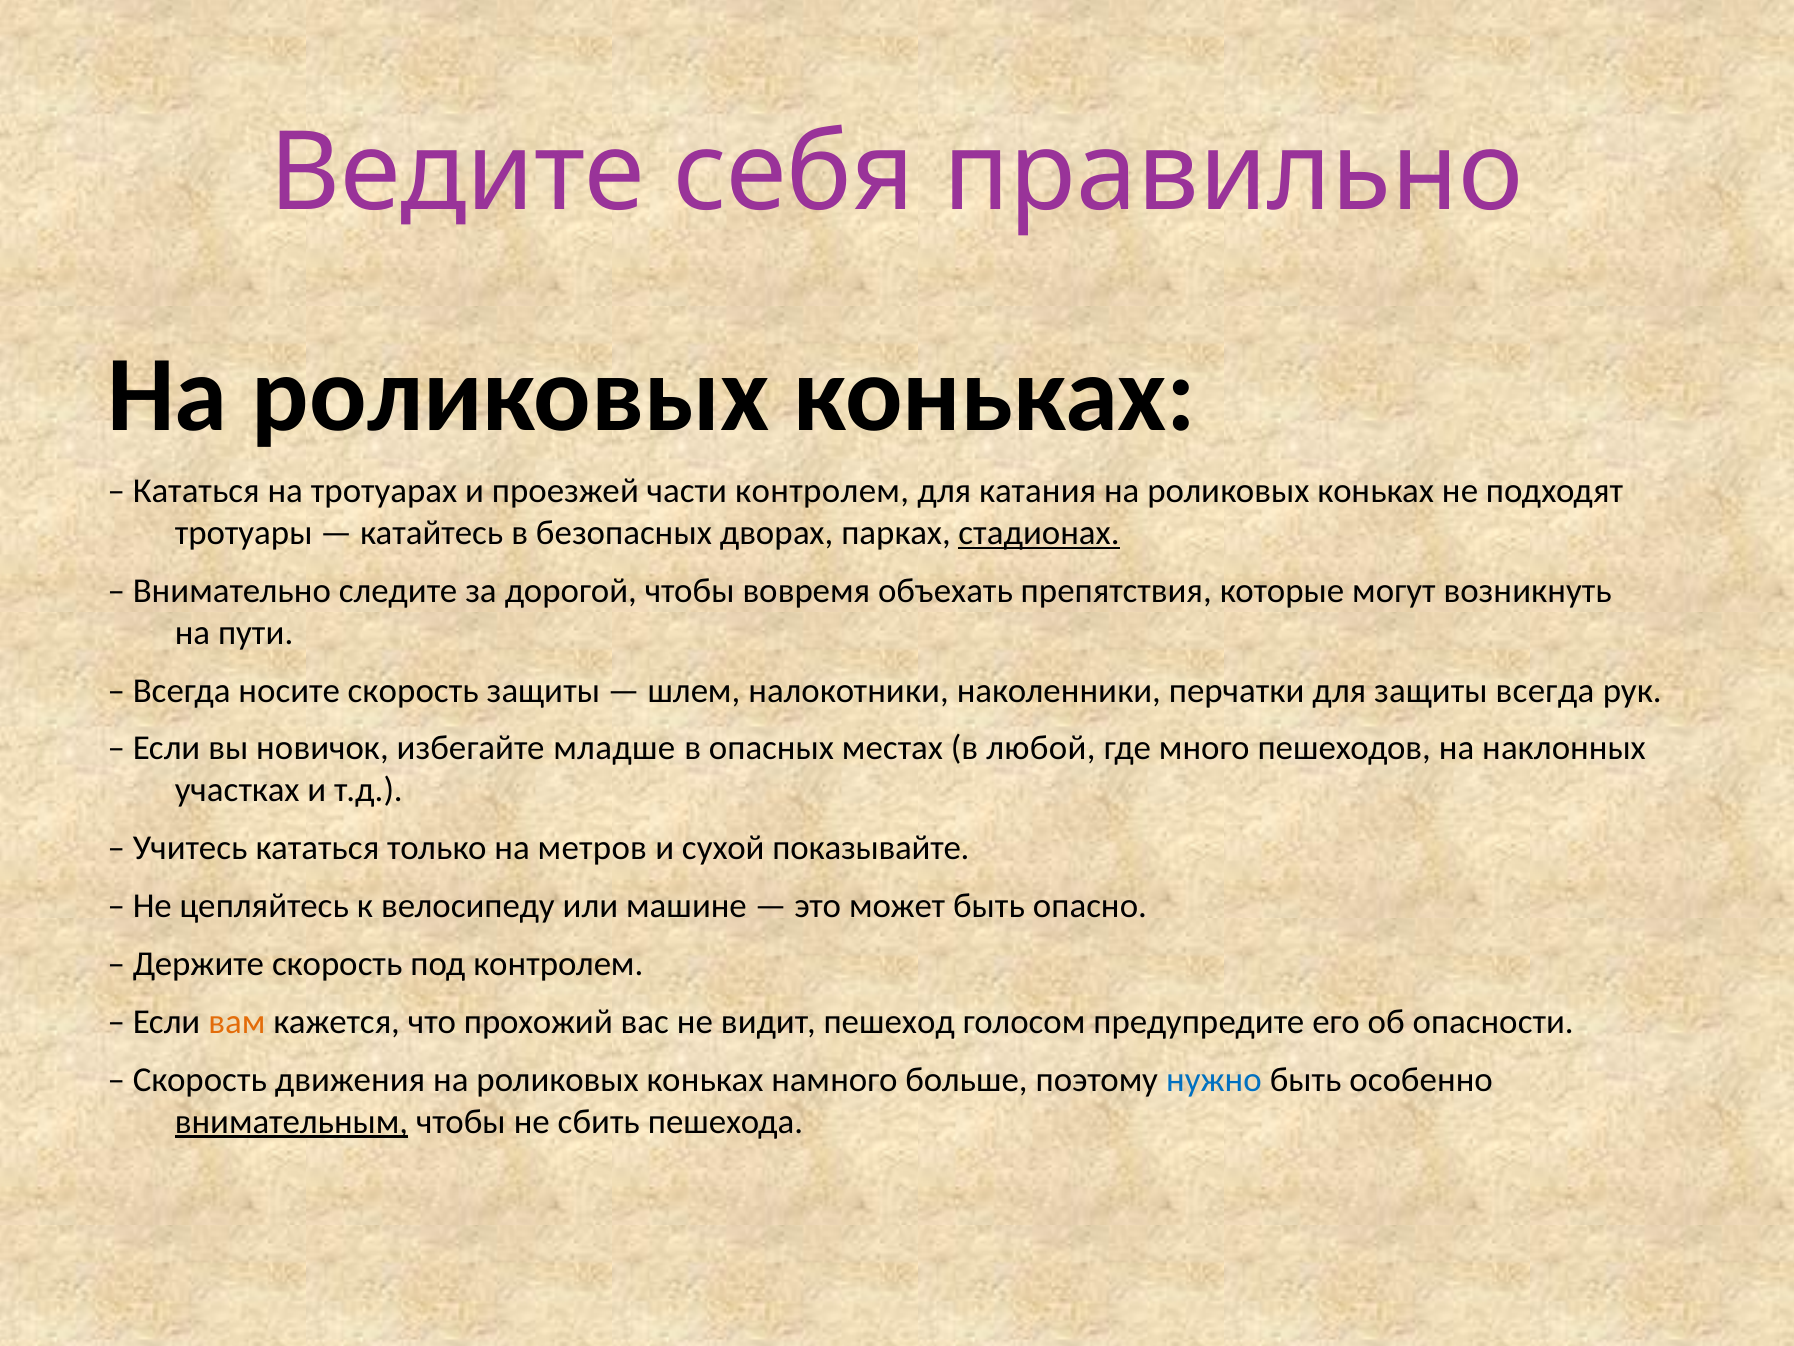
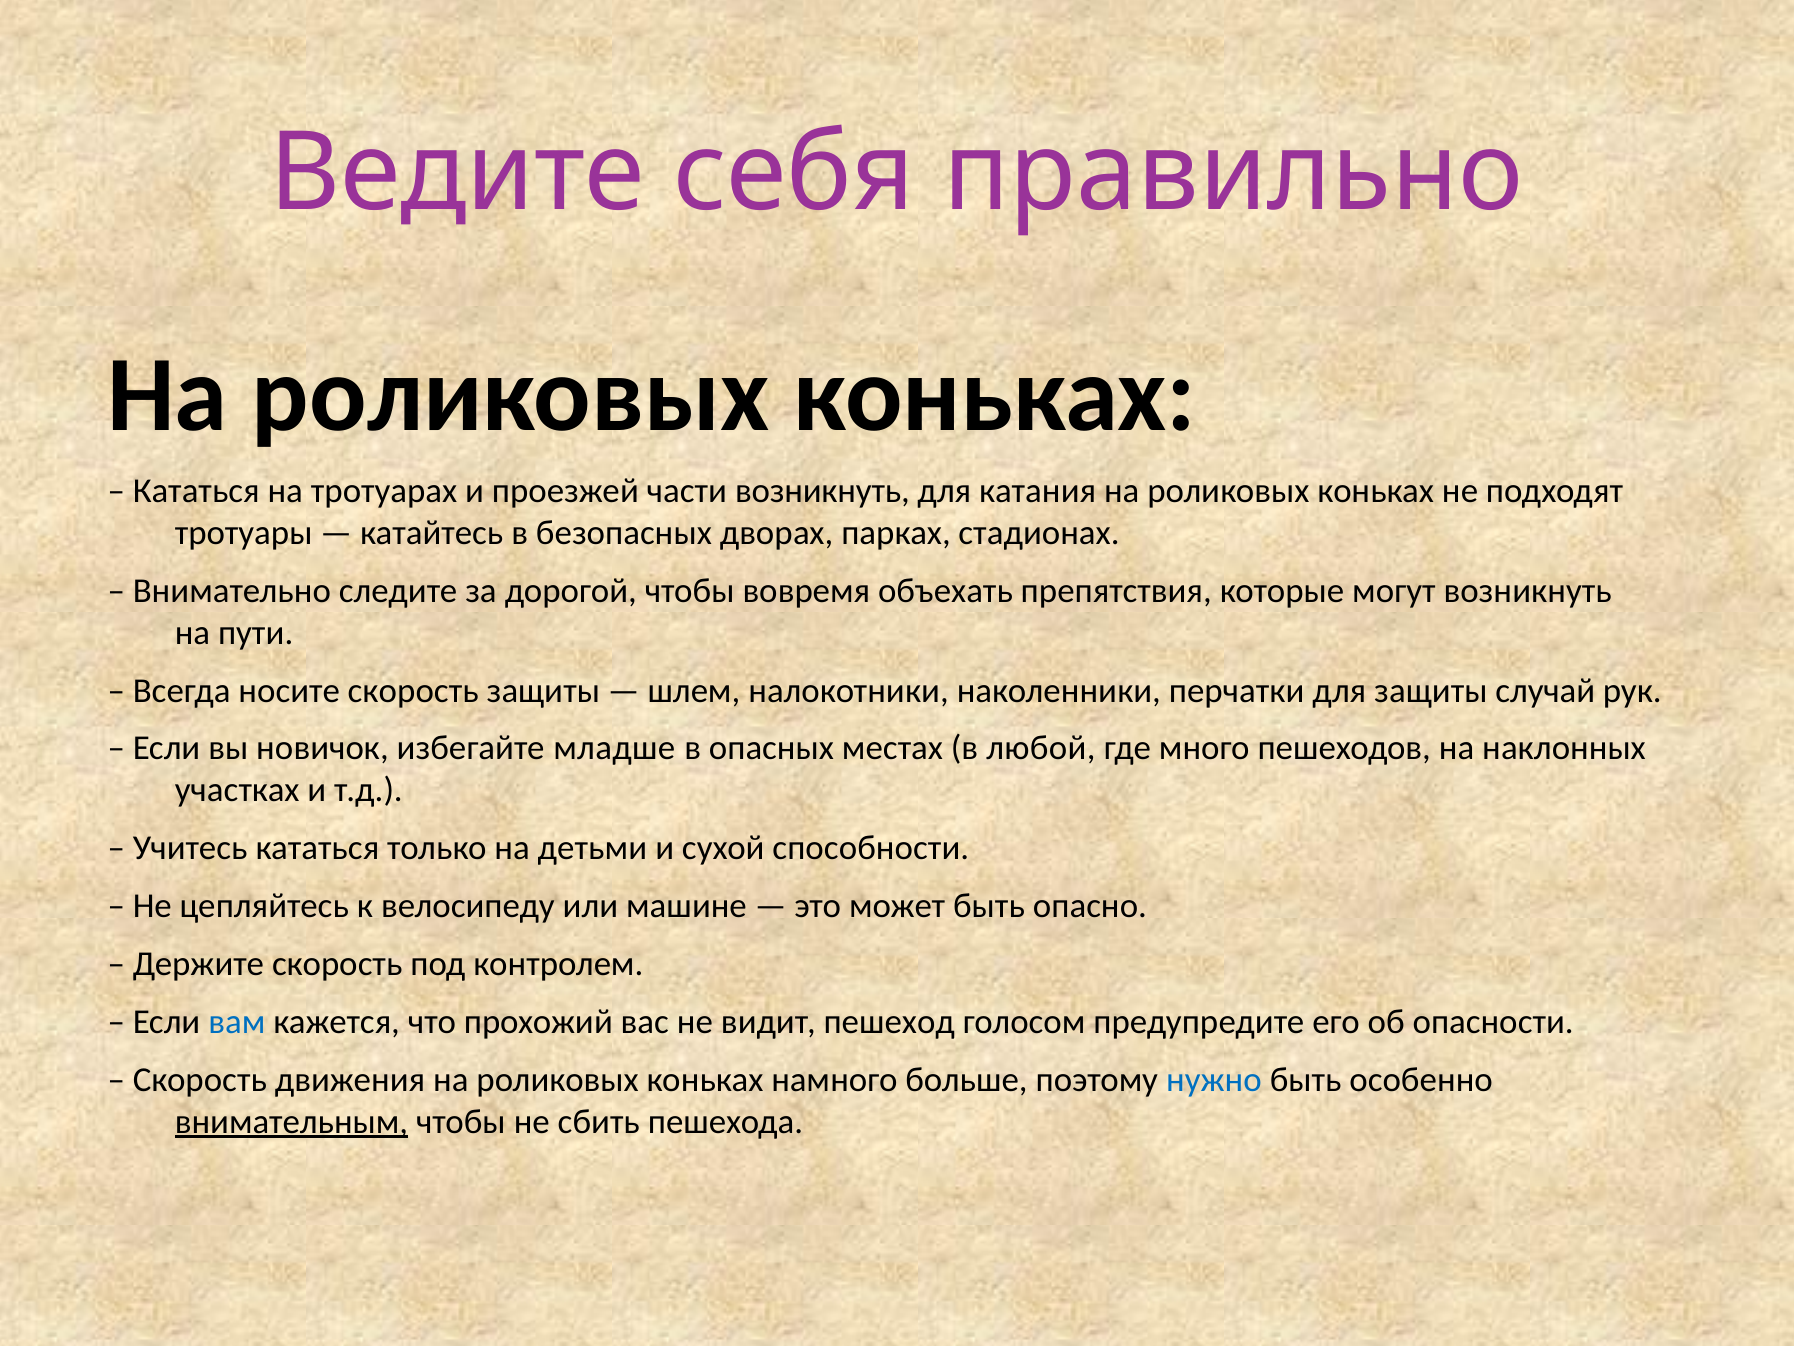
части контролем: контролем -> возникнуть (822, 491)
стадионах underline: present -> none (1039, 533)
защиты всегда: всегда -> случай (1545, 690)
метров: метров -> детьми (592, 848)
показывайте: показывайте -> способности (871, 848)
вам colour: orange -> blue (237, 1021)
